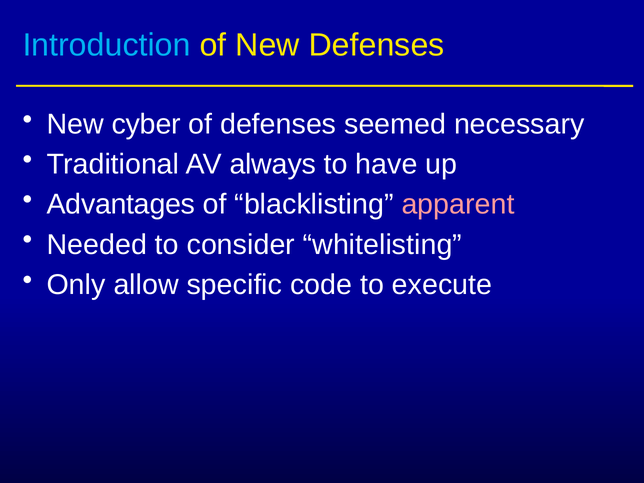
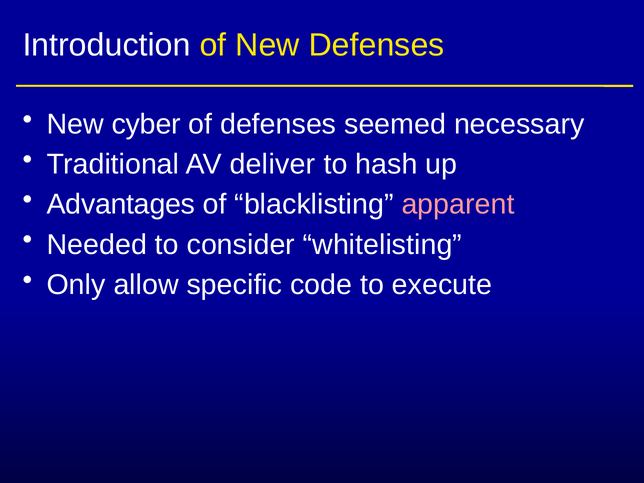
Introduction colour: light blue -> white (107, 45)
always: always -> deliver (273, 164)
have: have -> hash (386, 164)
